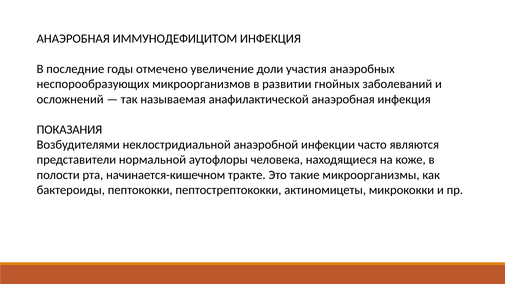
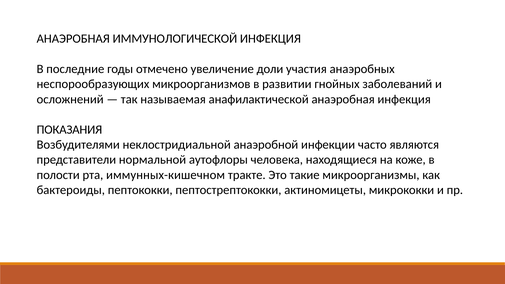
ИММУНОДЕФИЦИТОМ: ИММУНОДЕФИЦИТОМ -> ИММУНОЛОГИЧЕСКОЙ (175, 39)
начинается-кишечном: начинается-кишечном -> иммунных-кишечном (166, 175)
